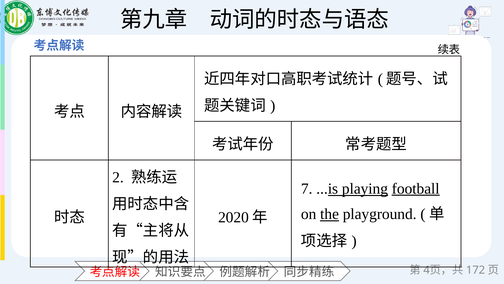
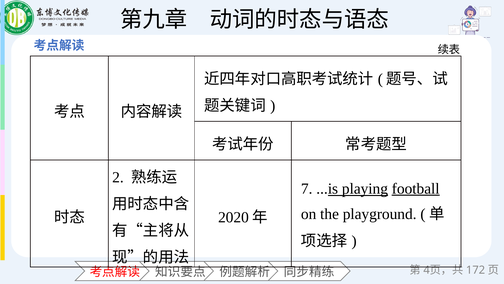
the underline: present -> none (330, 214)
